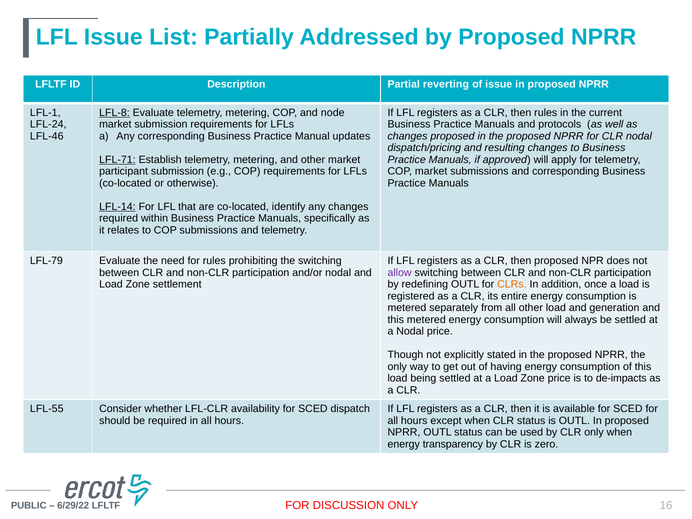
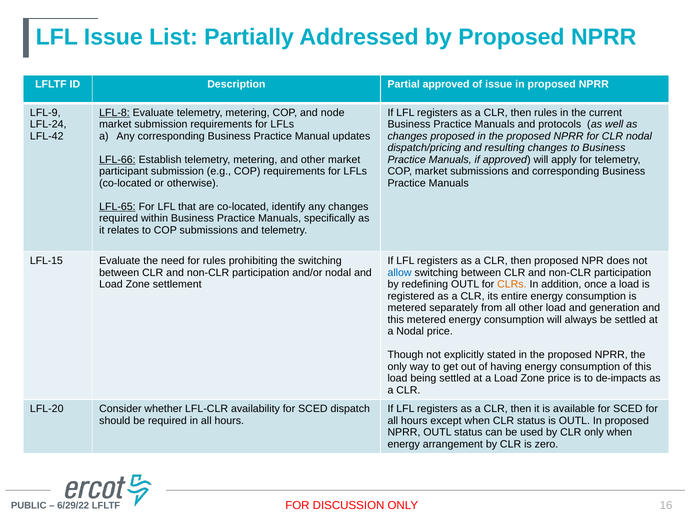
Partial reverting: reverting -> approved (446, 85)
LFL-1: LFL-1 -> LFL-9 (45, 113)
LFL-46: LFL-46 -> LFL-42 (47, 136)
LFL-71: LFL-71 -> LFL-66 (117, 160)
LFL-14: LFL-14 -> LFL-65 (117, 207)
LFL-79: LFL-79 -> LFL-15 (46, 261)
allow colour: purple -> blue (400, 273)
LFL-55: LFL-55 -> LFL-20 (47, 409)
transparency: transparency -> arrangement (453, 444)
